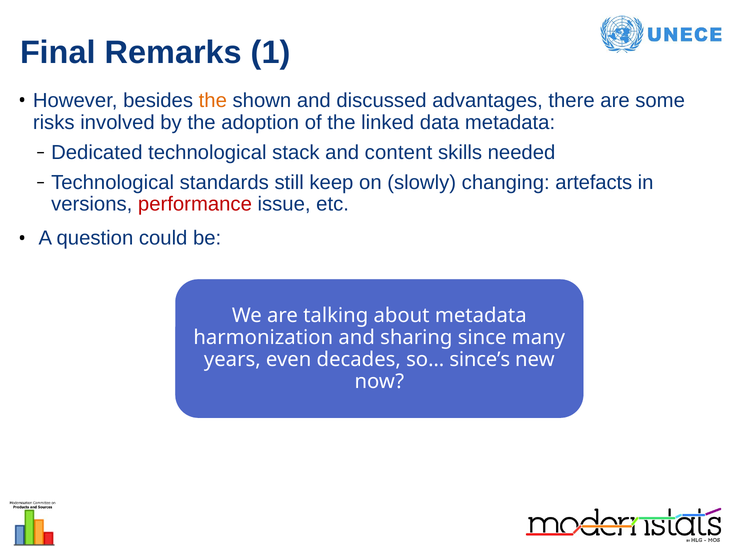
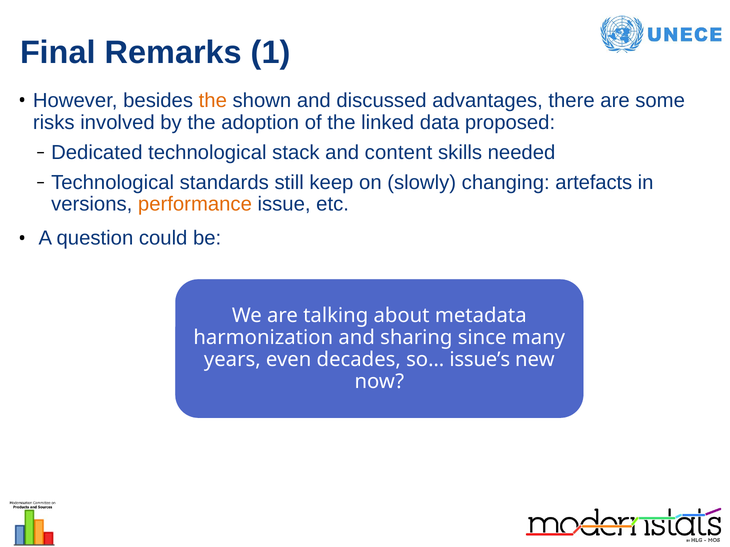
data metadata: metadata -> proposed (510, 123)
performance colour: red -> orange (195, 204)
since’s: since’s -> issue’s (480, 360)
